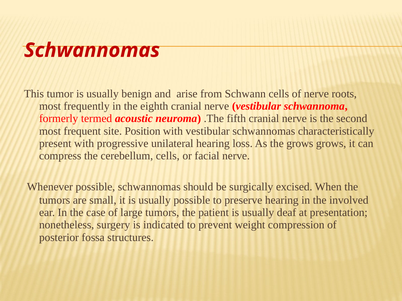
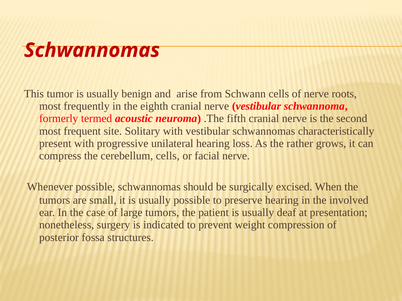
Position: Position -> Solitary (142, 131)
the grows: grows -> rather (300, 144)
